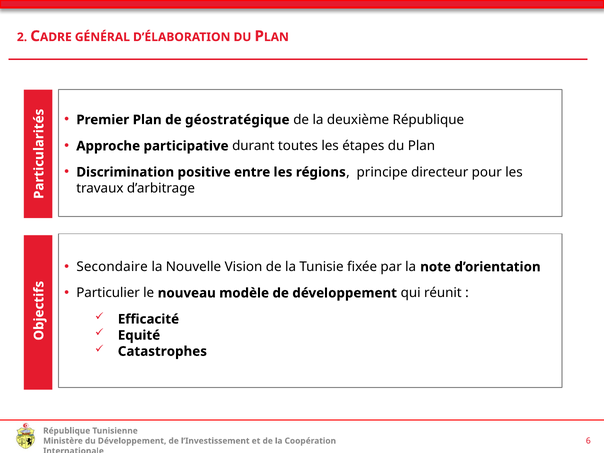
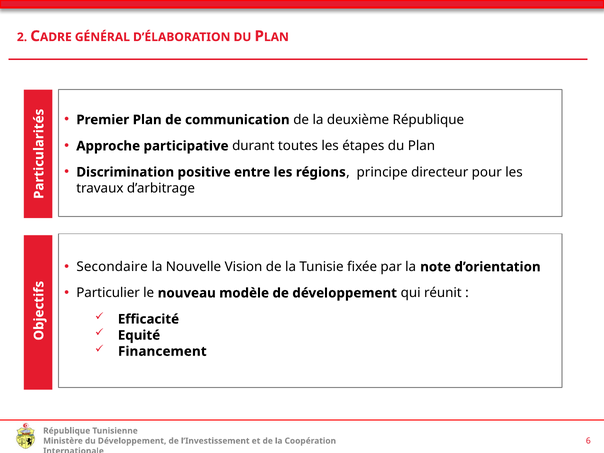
géostratégique: géostratégique -> communication (237, 120)
Catastrophes: Catastrophes -> Financement (162, 351)
